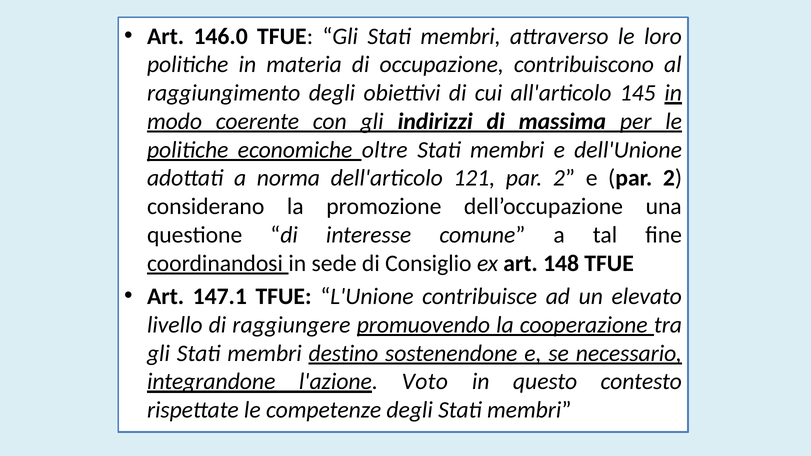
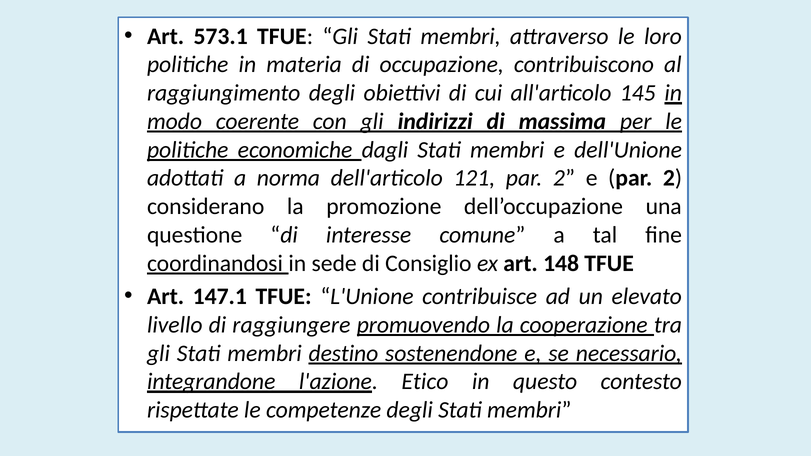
146.0: 146.0 -> 573.1 (221, 36)
oltre: oltre -> dagli (385, 150)
Voto: Voto -> Etico (425, 382)
